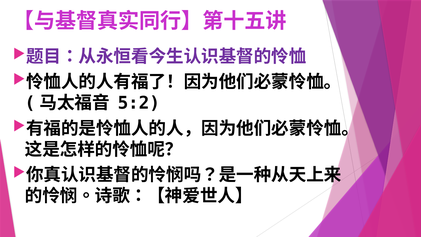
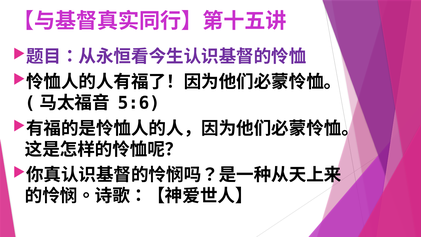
5:2: 5:2 -> 5:6 (139, 103)
